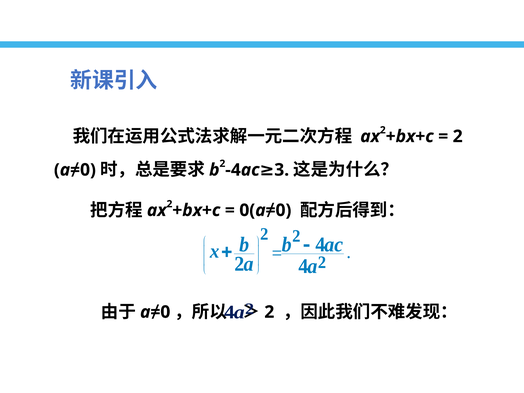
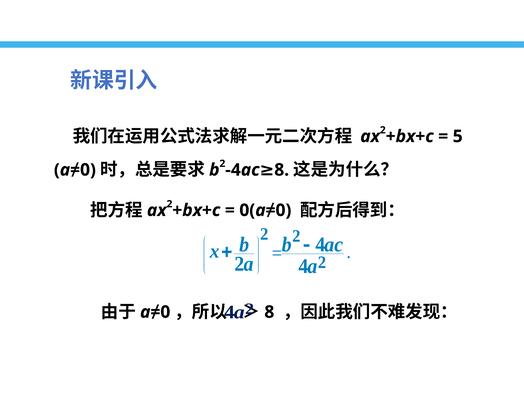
2: 2 -> 5 (458, 136)
3: 3 -> 8 (282, 170)
2: 2 -> 8 (269, 312)
